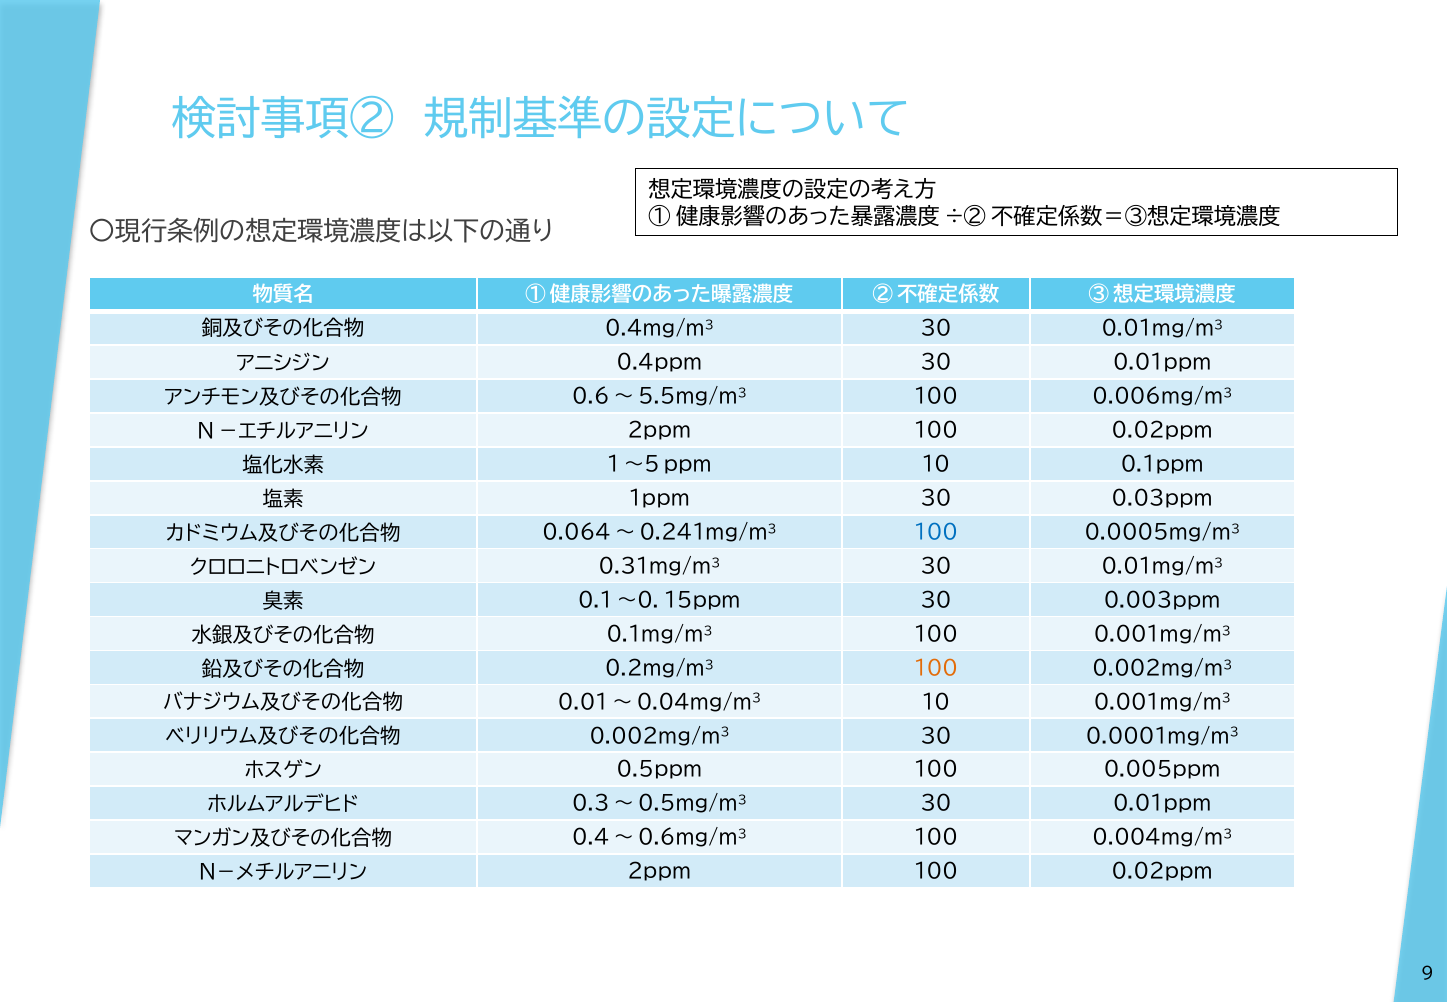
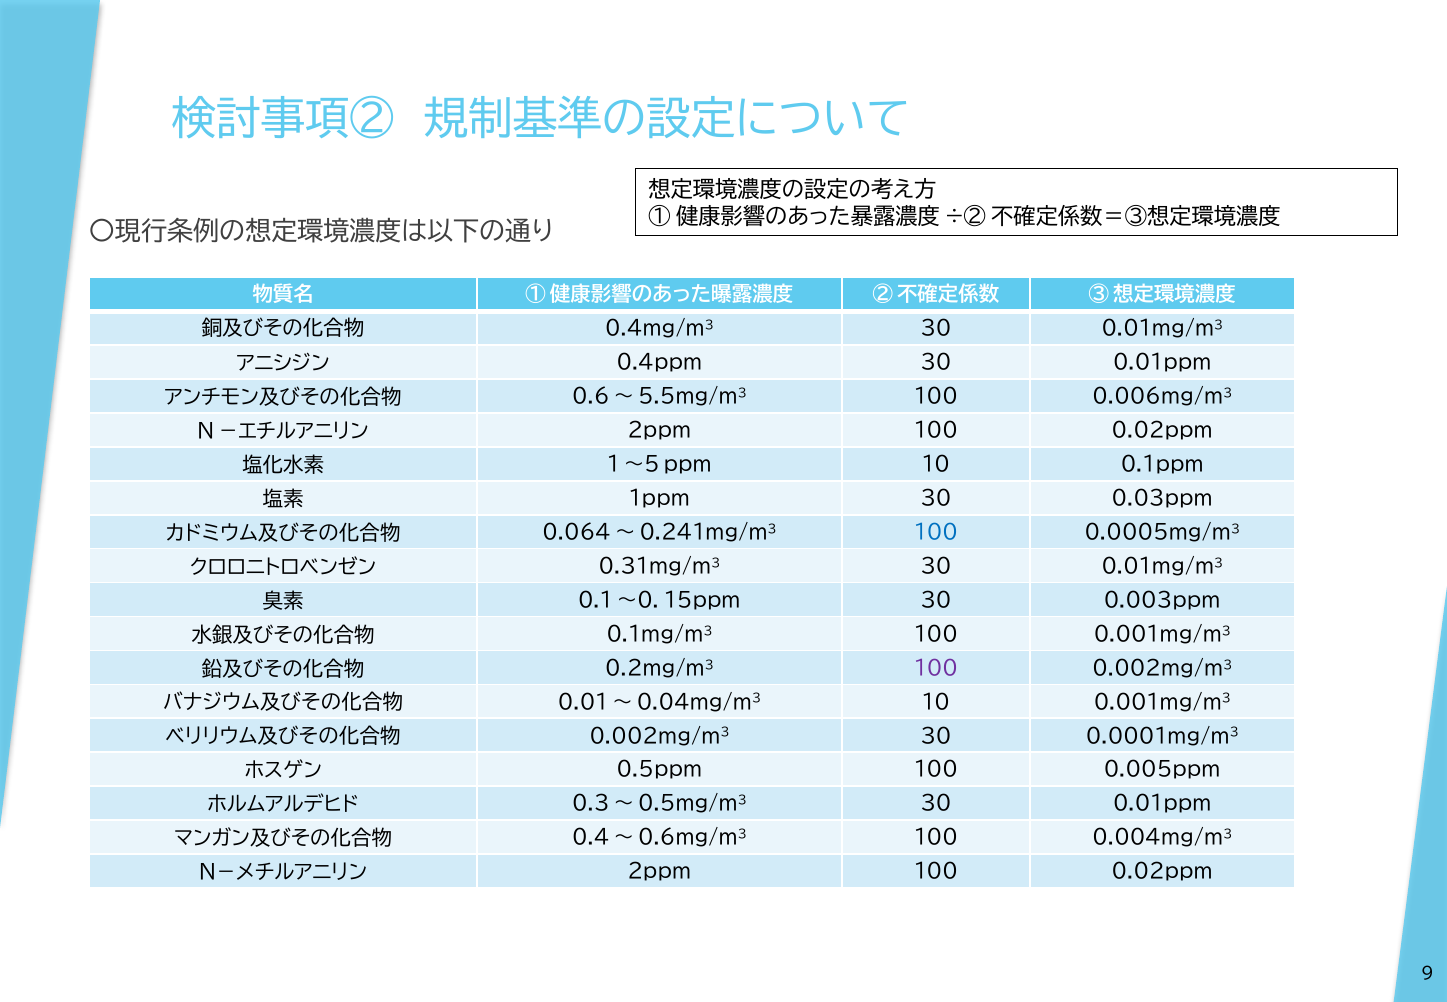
100 colour: orange -> purple (936, 668)
